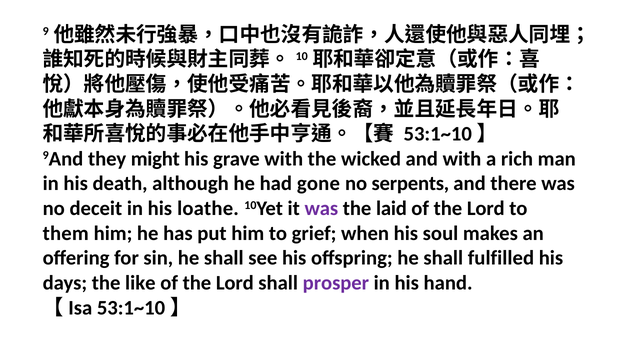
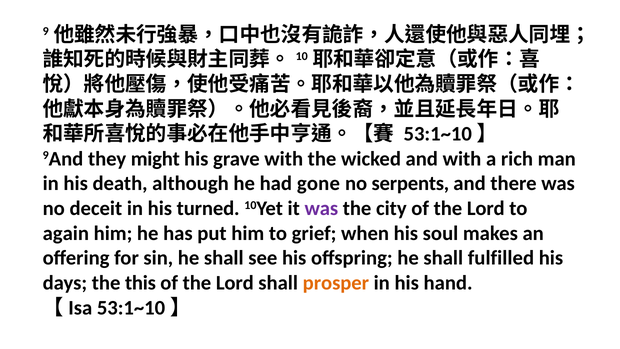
loathe: loathe -> turned (208, 208)
laid: laid -> city (391, 208)
them: them -> again (66, 233)
like: like -> this (140, 283)
prosper colour: purple -> orange (336, 283)
